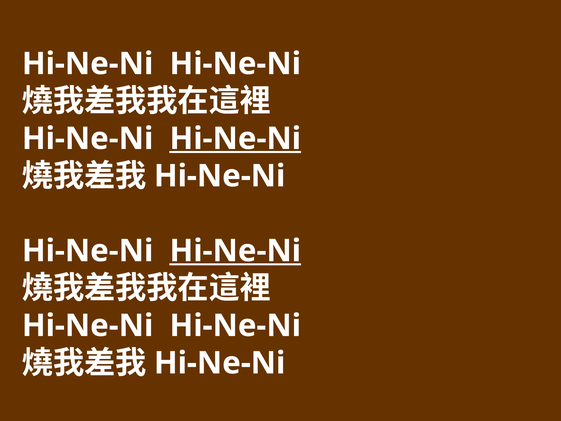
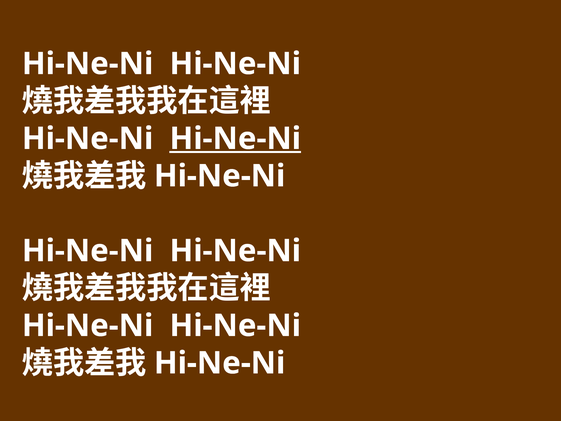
Hi-Ne-Ni underline: present -> none (235, 251)
